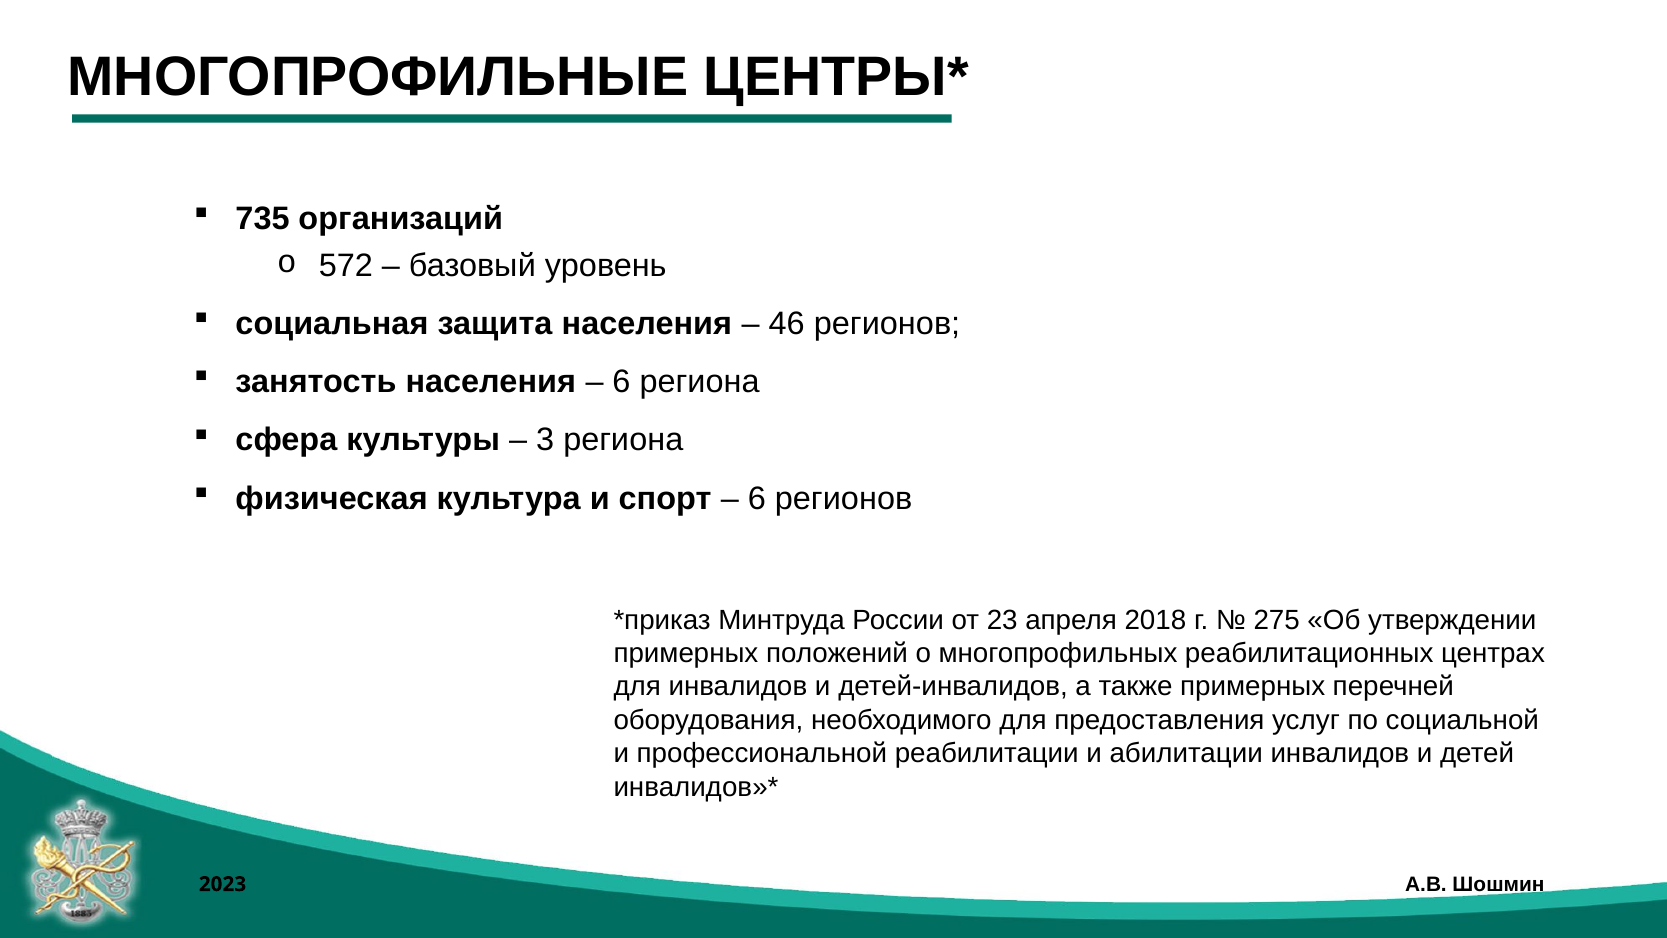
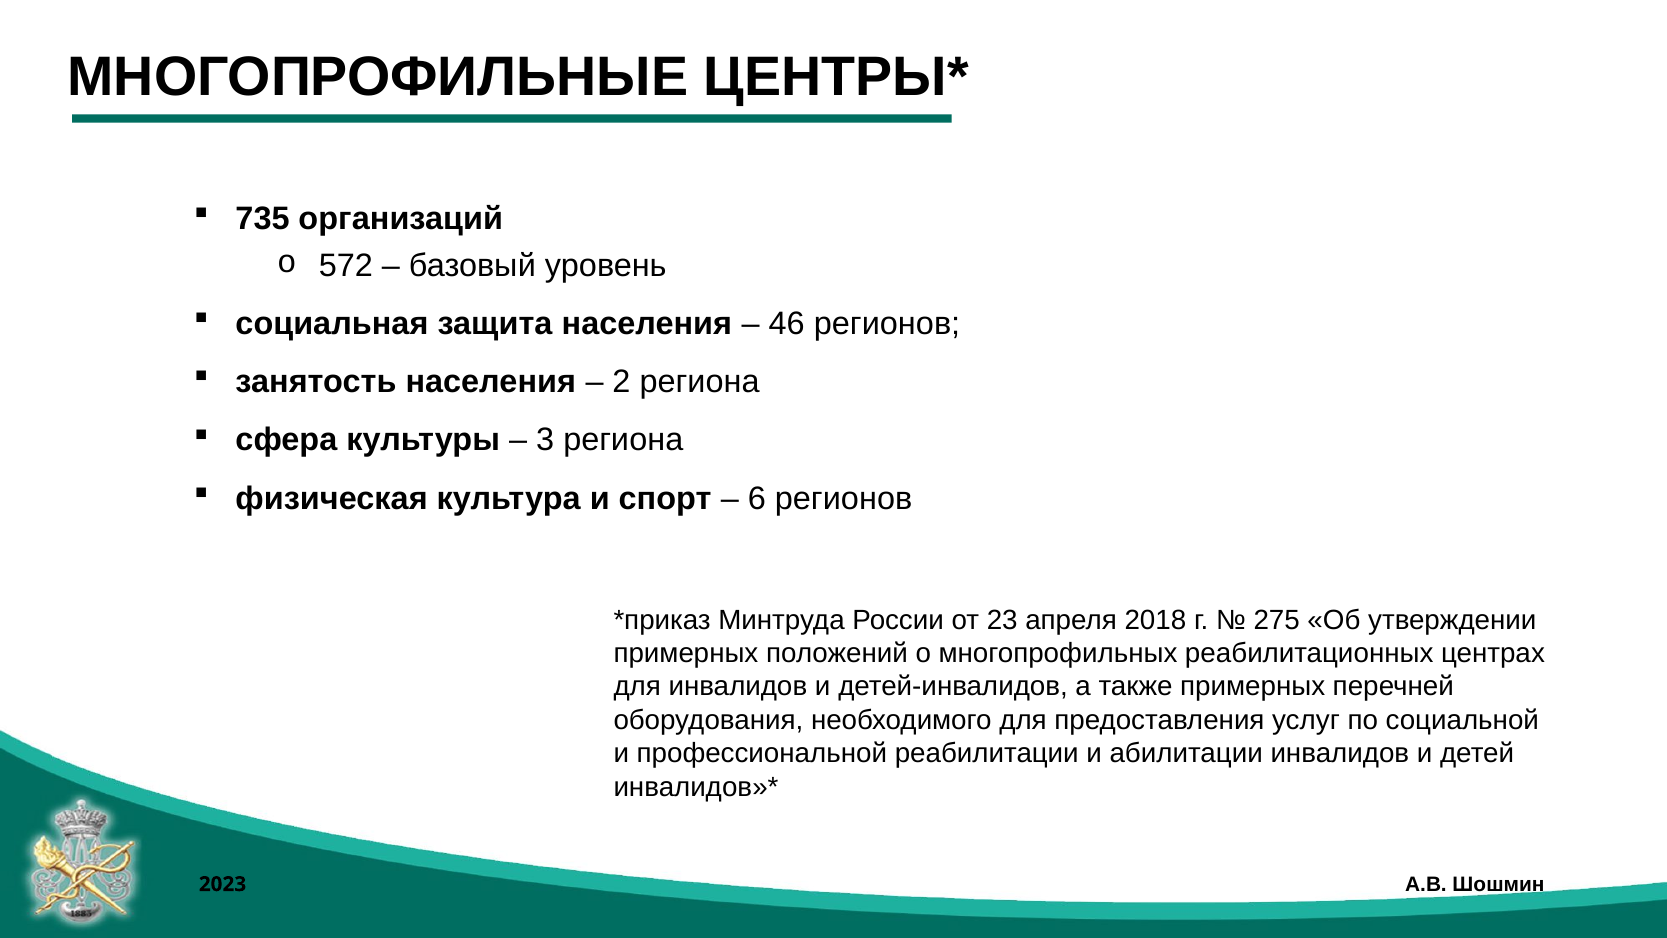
6: 6 -> 2 (622, 382)
